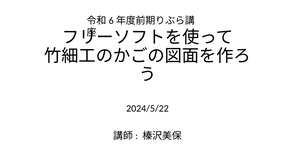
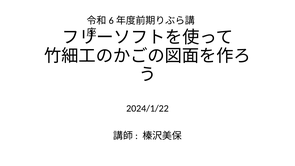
2024/5/22: 2024/5/22 -> 2024/1/22 (147, 108)
